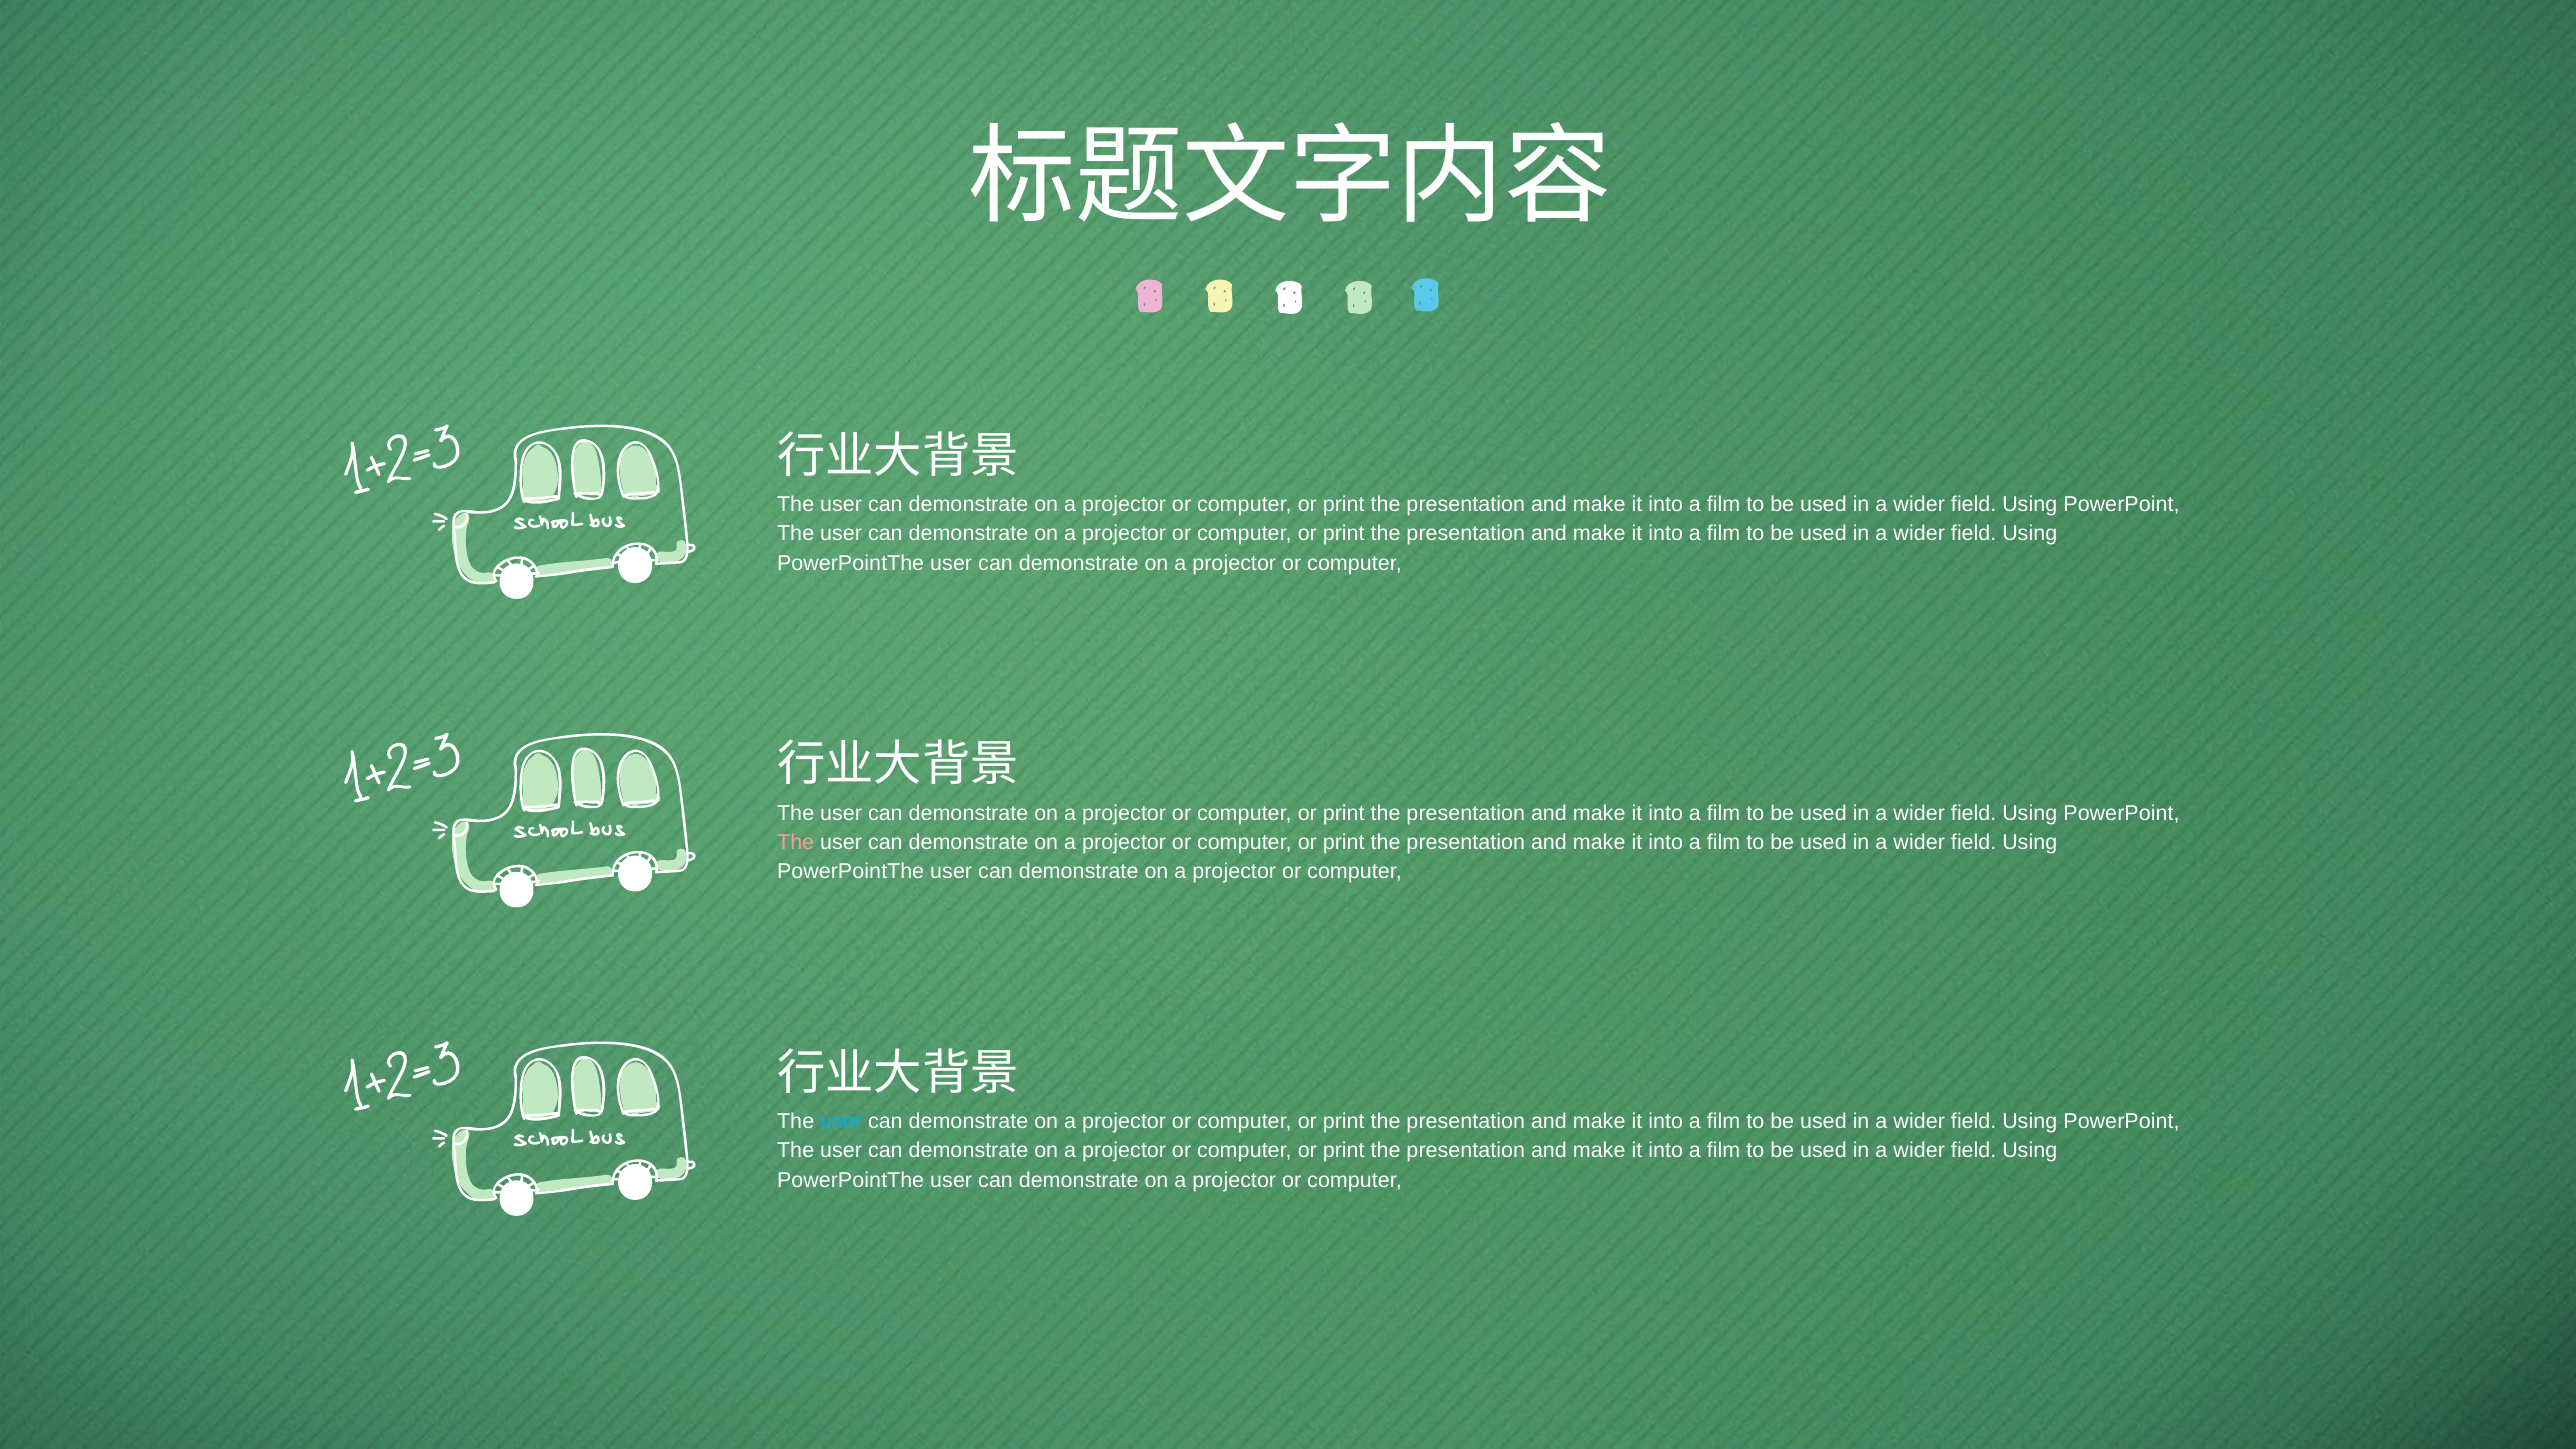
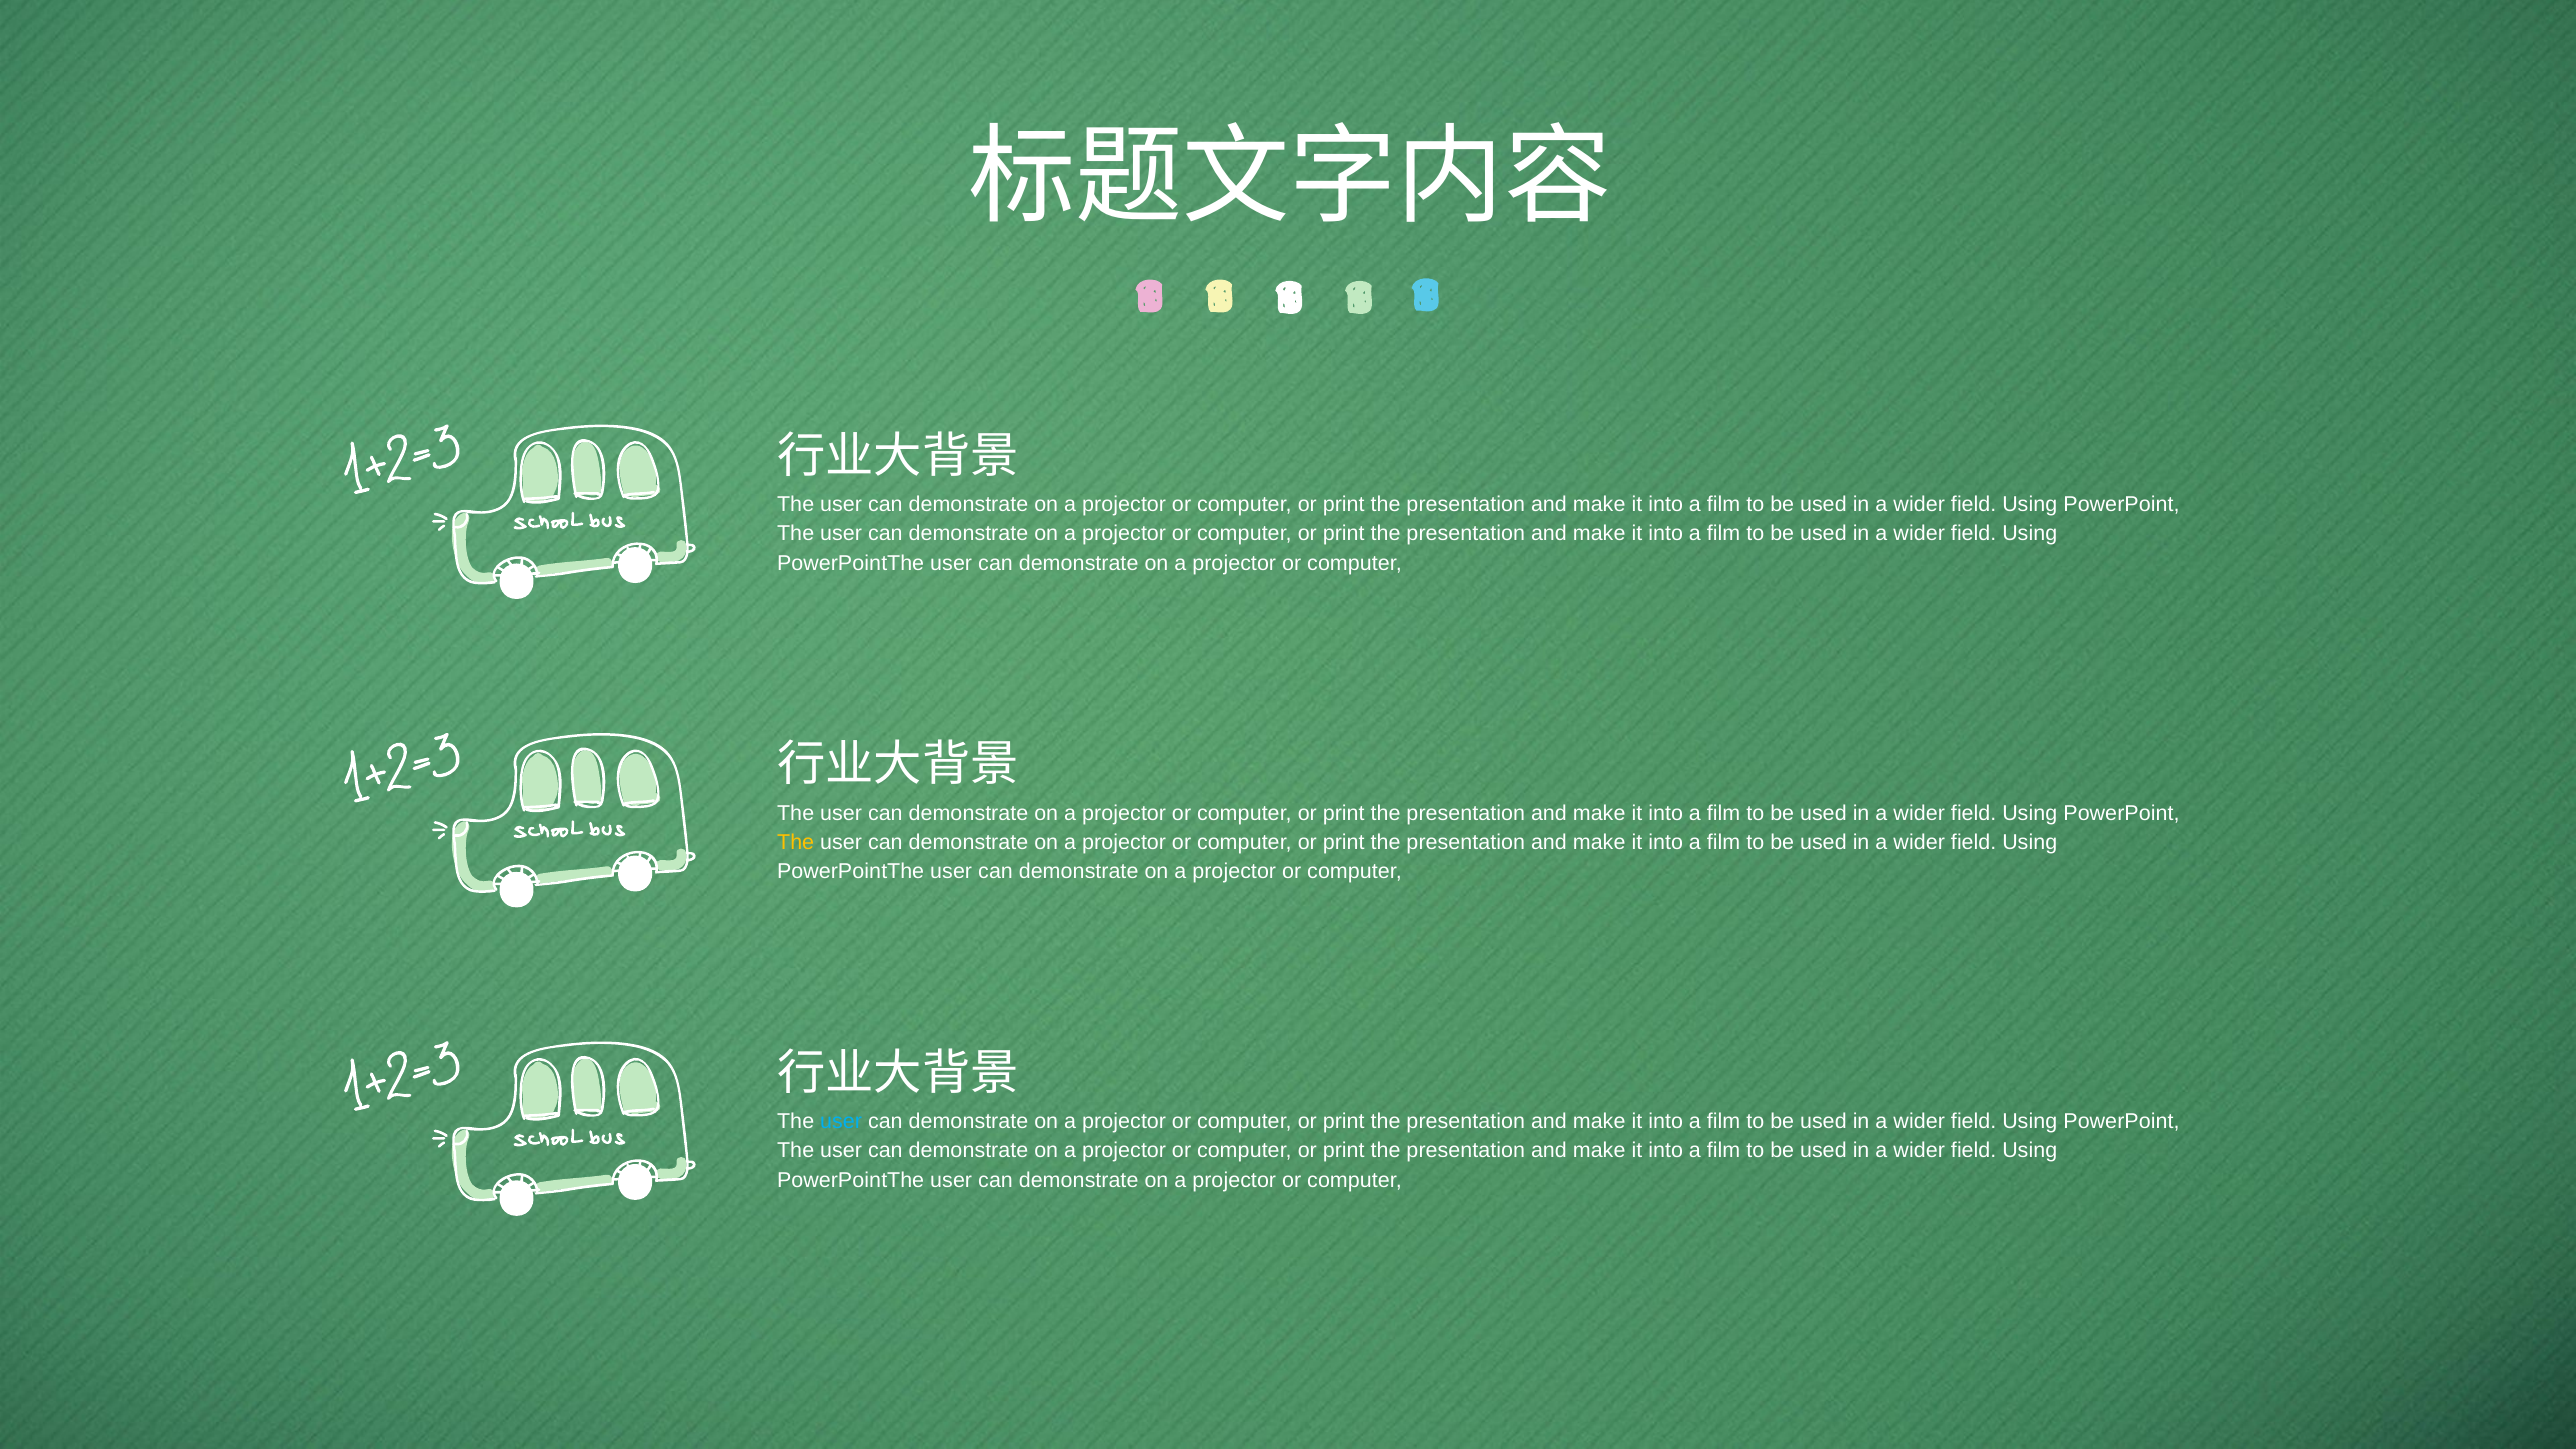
The colour: pink -> yellow (796, 842)
